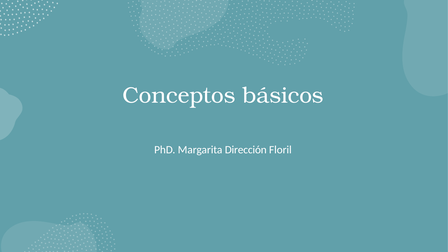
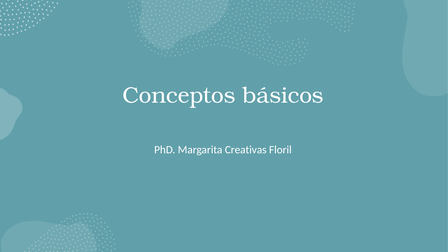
Dirección: Dirección -> Creativas (246, 150)
